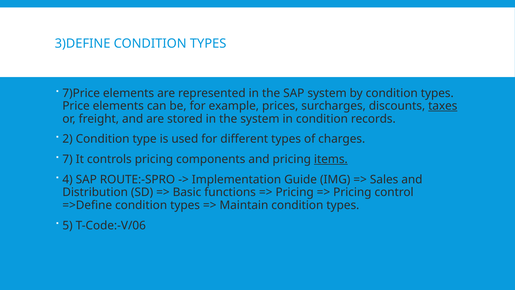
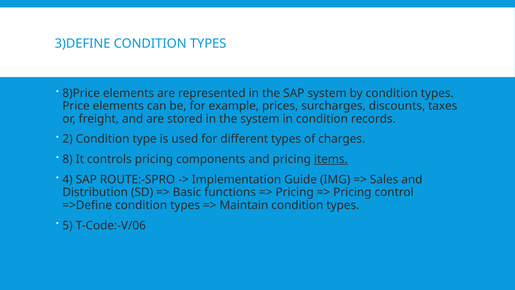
7)Price: 7)Price -> 8)Price (81, 93)
taxes underline: present -> none (443, 106)
7: 7 -> 8 (68, 159)
